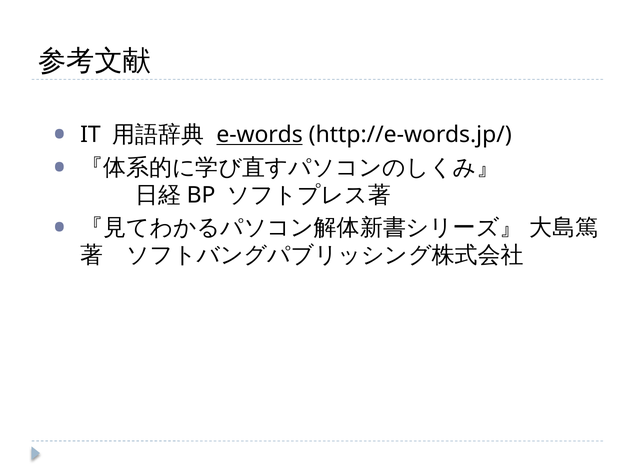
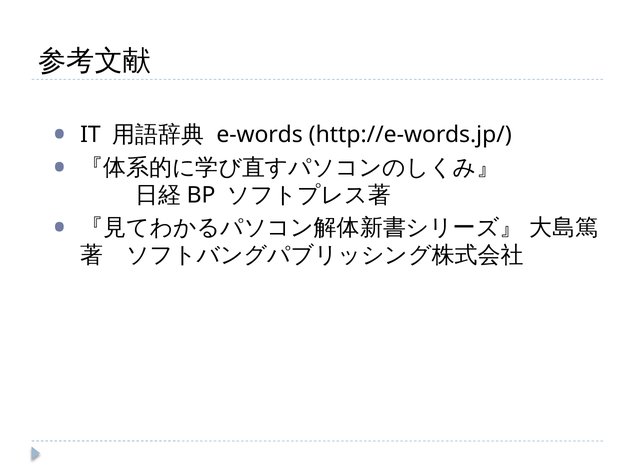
e-words underline: present -> none (260, 135)
